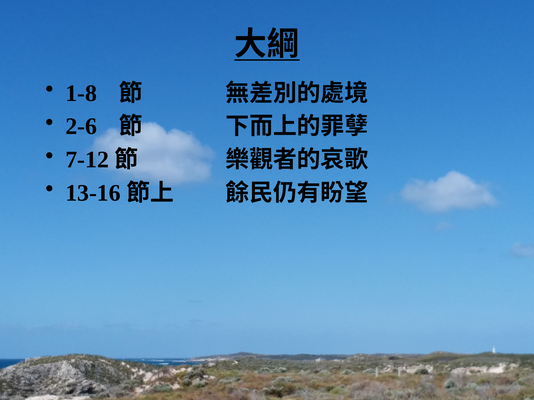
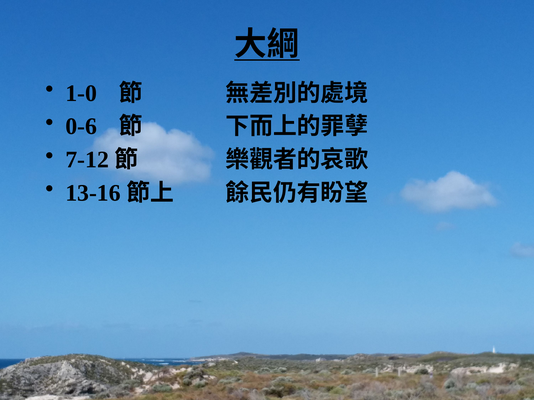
1-8: 1-8 -> 1-0 (81, 93)
2-6: 2-6 -> 0-6 (81, 127)
